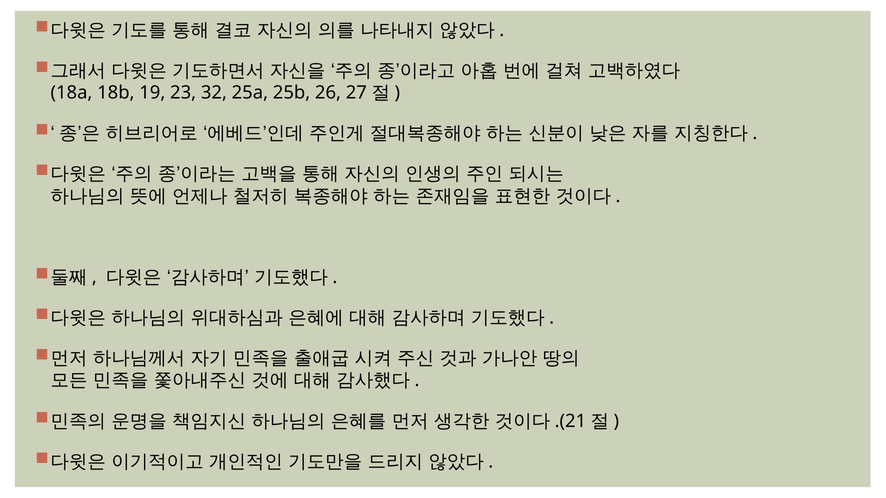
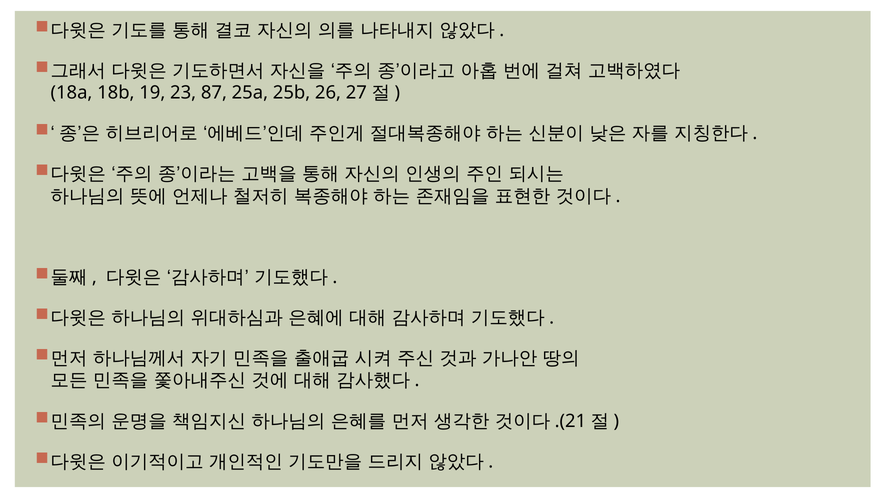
32: 32 -> 87 (214, 93)
